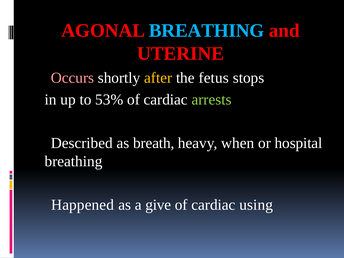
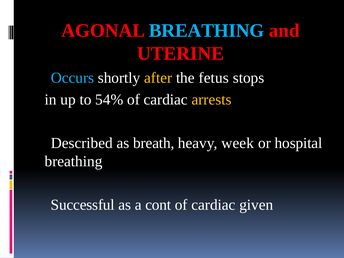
Occurs colour: pink -> light blue (72, 78)
53%: 53% -> 54% (109, 100)
arrests colour: light green -> yellow (212, 100)
when: when -> week (238, 143)
Happened: Happened -> Successful (83, 205)
give: give -> cont (158, 205)
using: using -> given (256, 205)
